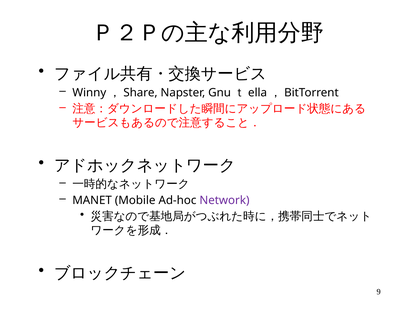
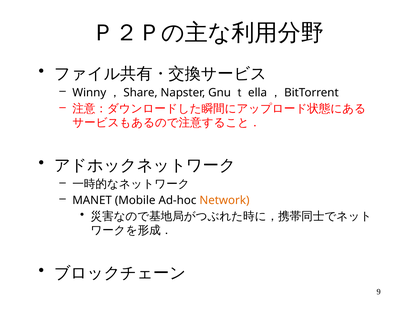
Network colour: purple -> orange (224, 200)
